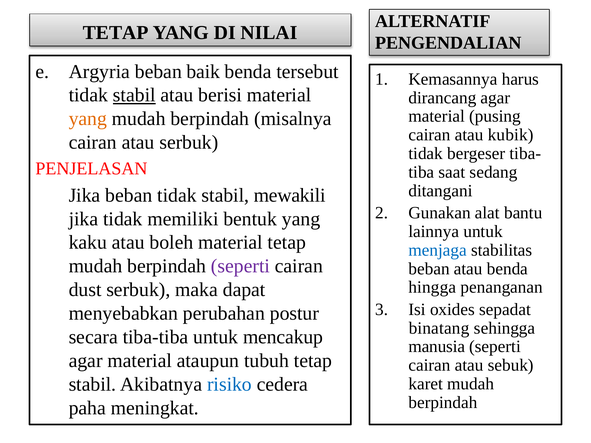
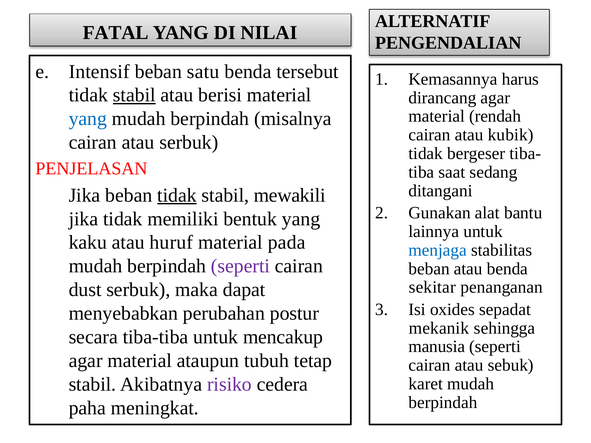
TETAP: TETAP -> FATAL (116, 33)
Argyria: Argyria -> Intensif (99, 72)
baik: baik -> satu (203, 72)
pusing: pusing -> rendah (495, 116)
yang colour: orange -> blue (88, 119)
tidak underline: none -> present (177, 195)
boleh: boleh -> huruf (171, 243)
material tetap: tetap -> pada (287, 243)
hingga: hingga -> sekitar (432, 287)
binatang: binatang -> mekanik (439, 328)
risiko colour: blue -> purple (229, 384)
